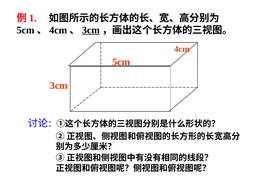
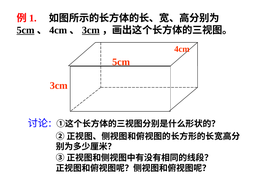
5cm underline: none -> present (26, 30)
